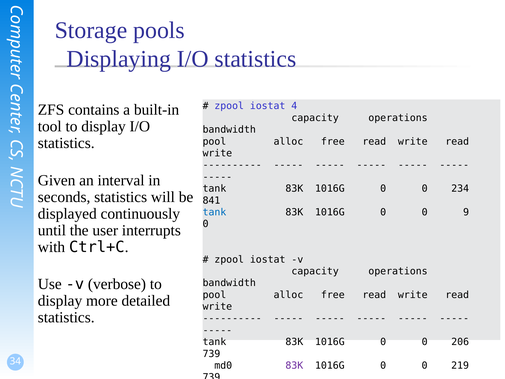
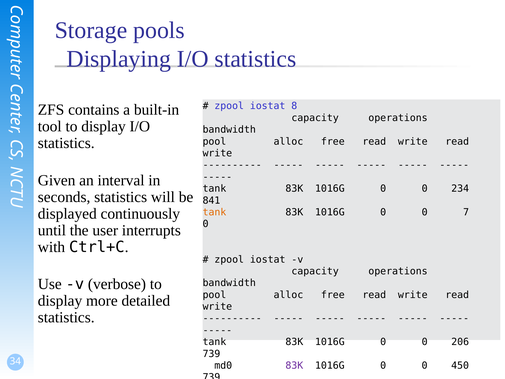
4: 4 -> 8 (294, 106)
tank colour: blue -> orange (214, 212)
9: 9 -> 7 (466, 212)
219: 219 -> 450 (460, 365)
